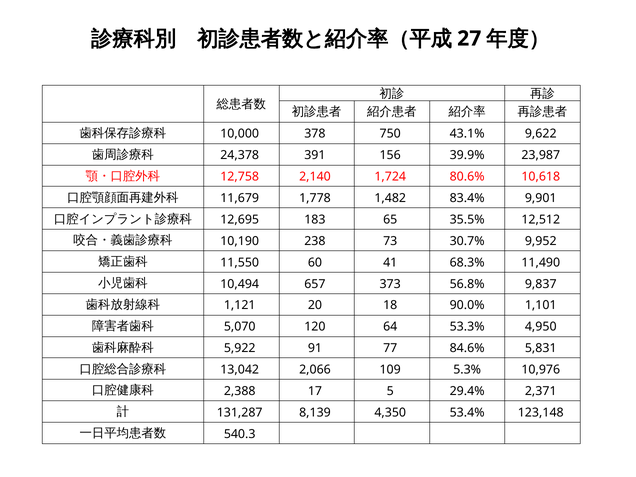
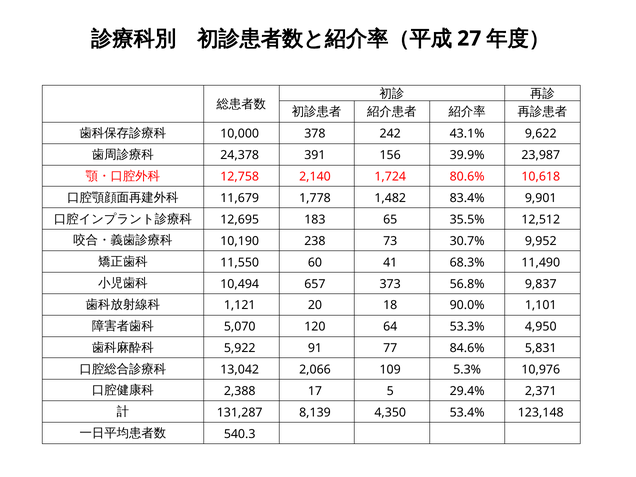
750: 750 -> 242 (390, 134)
